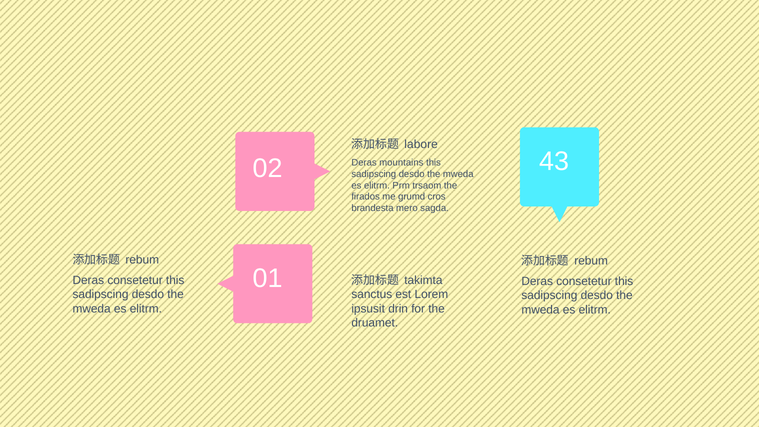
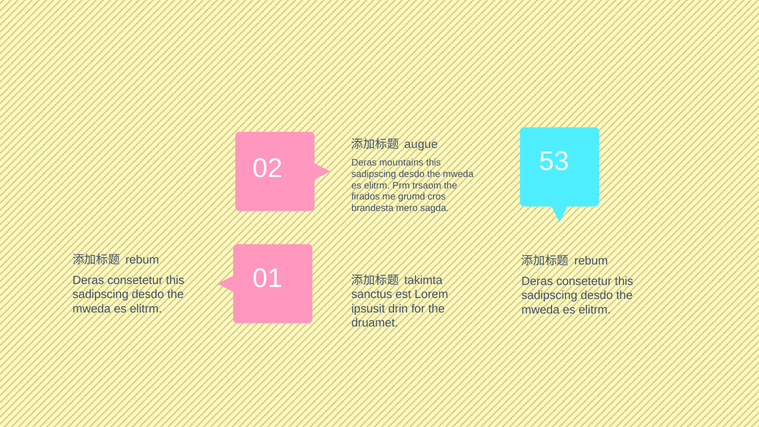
labore: labore -> augue (421, 144)
43: 43 -> 53 (554, 161)
